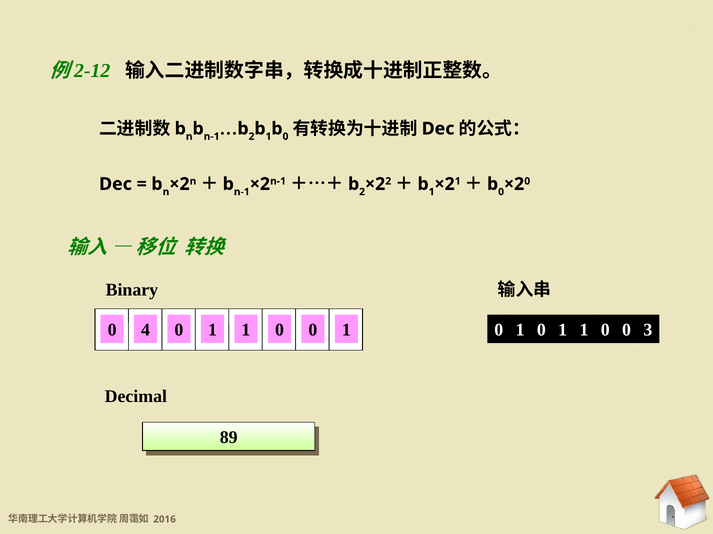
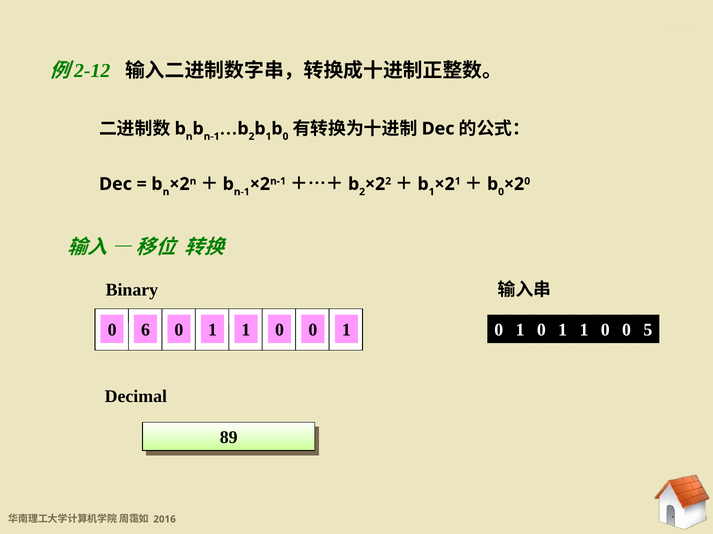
4: 4 -> 6 (146, 331)
3: 3 -> 5 (648, 331)
